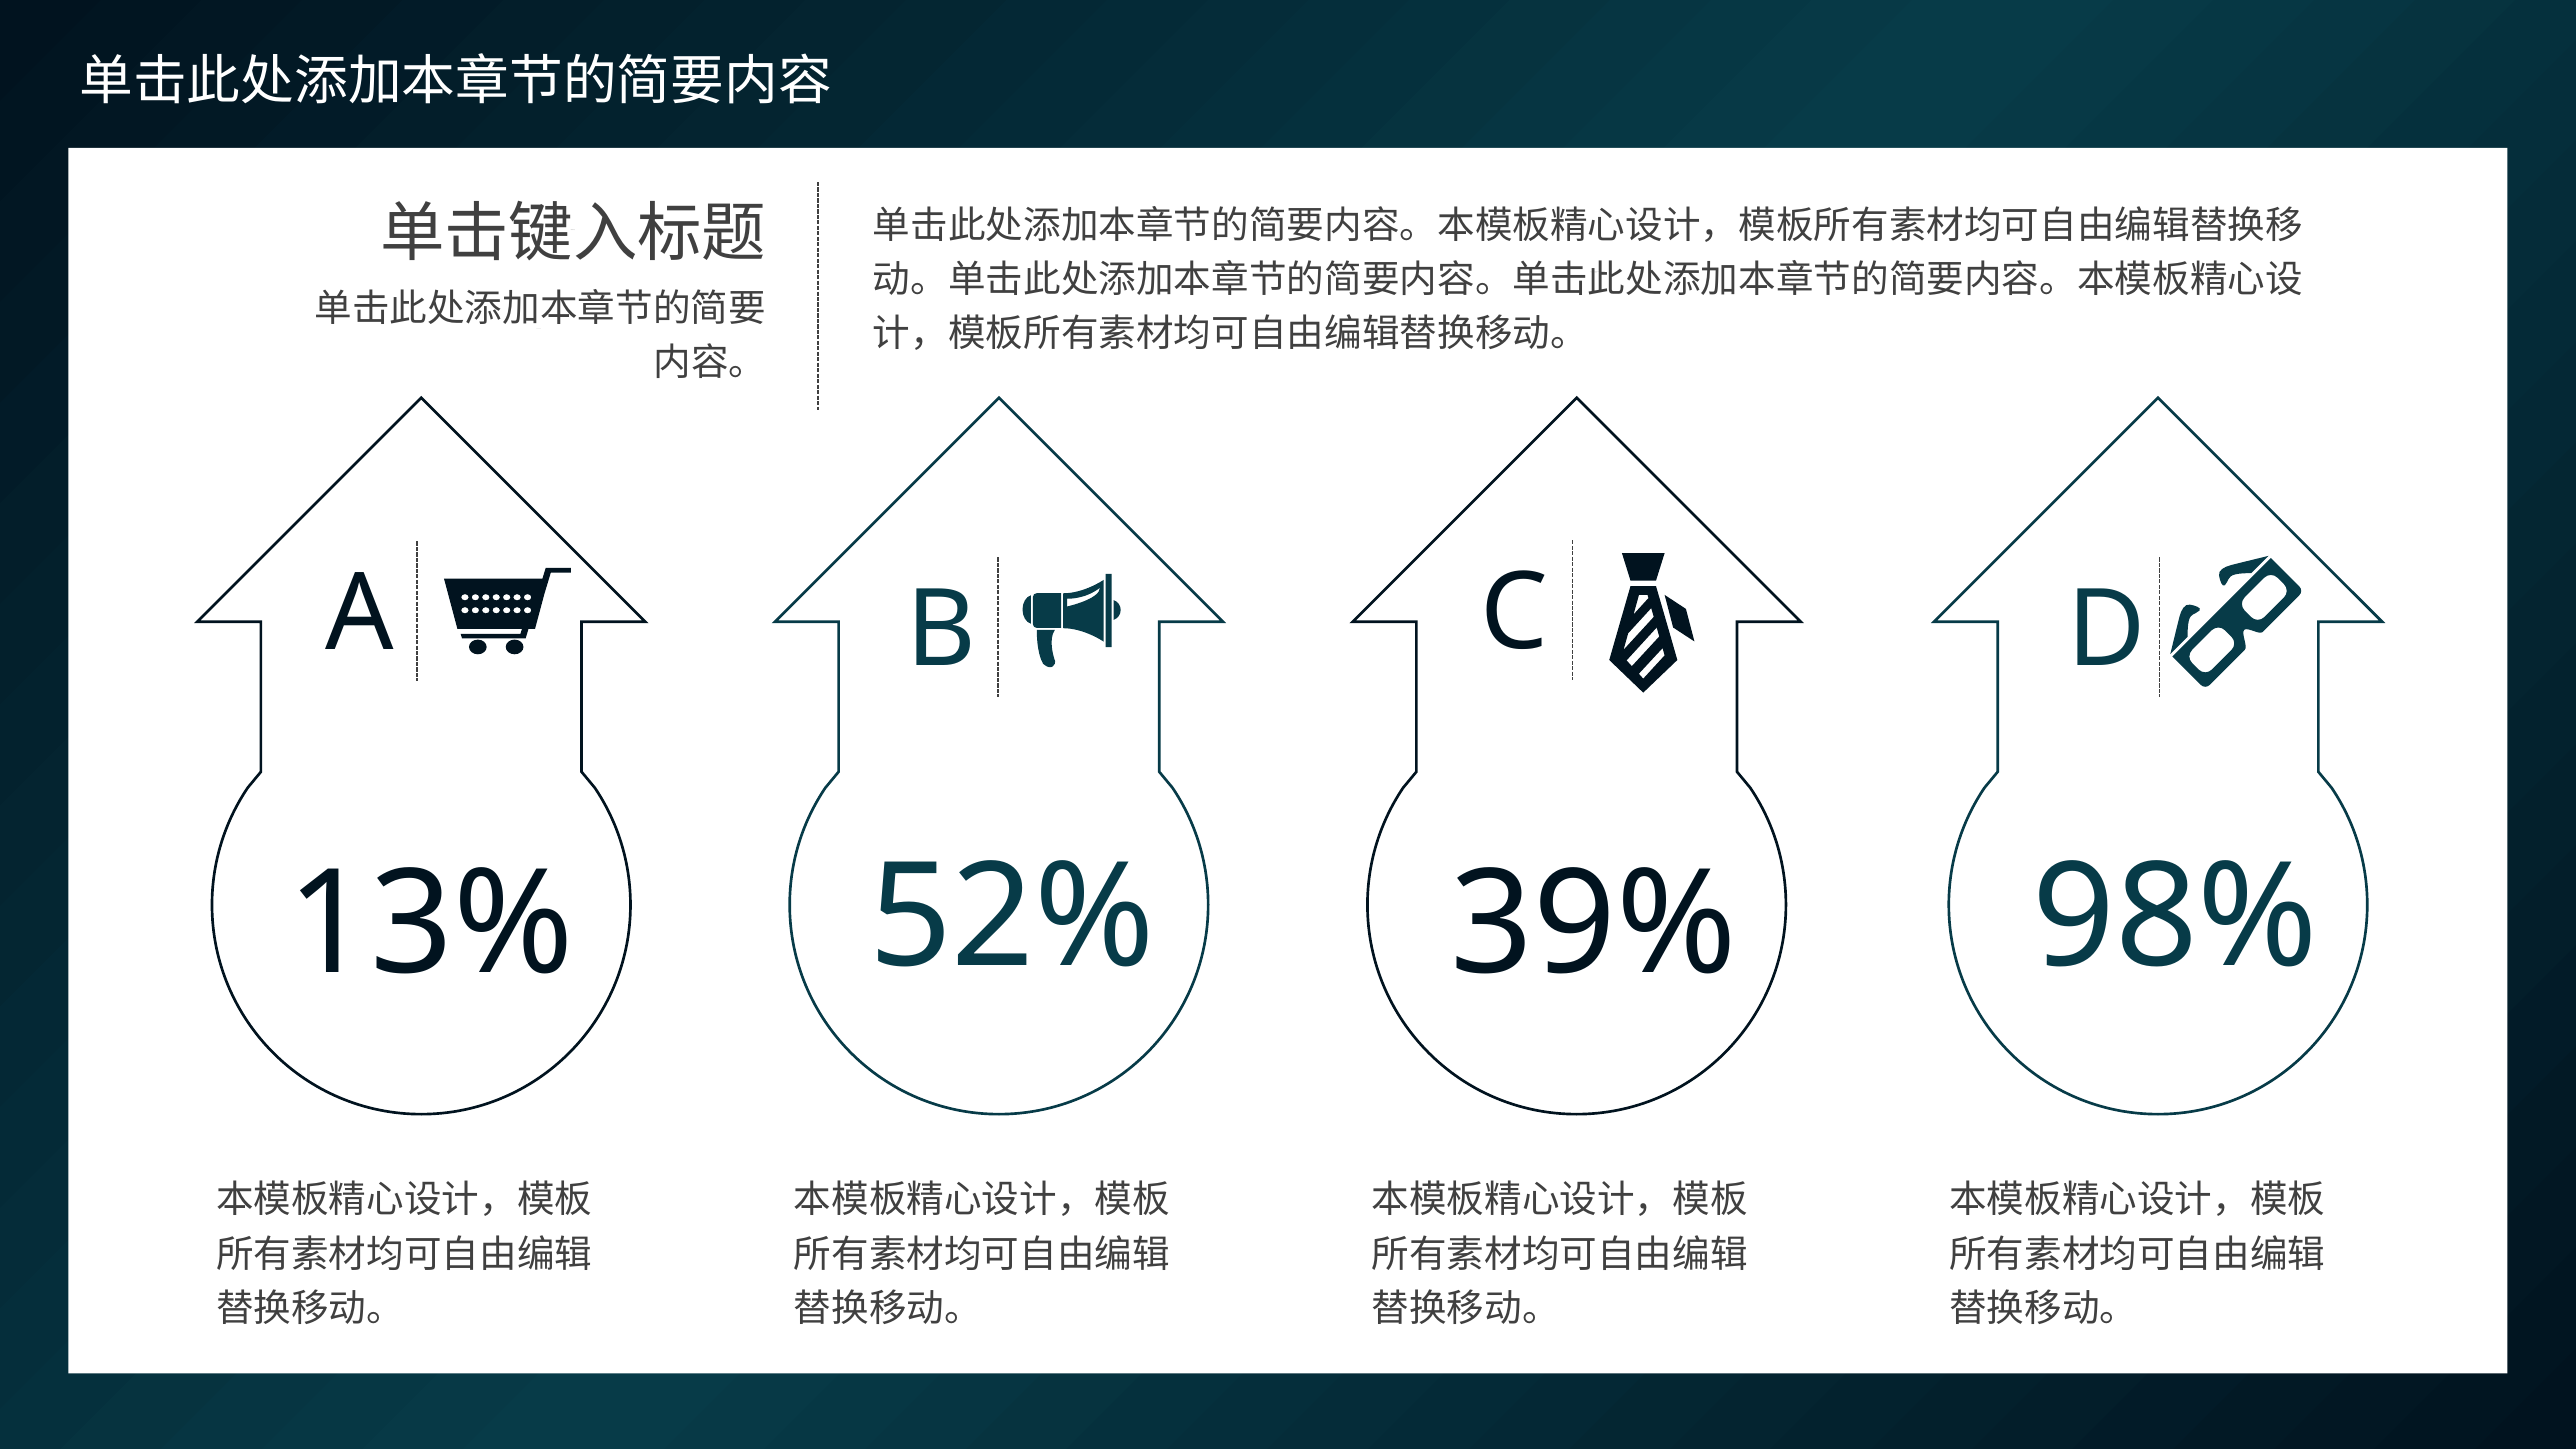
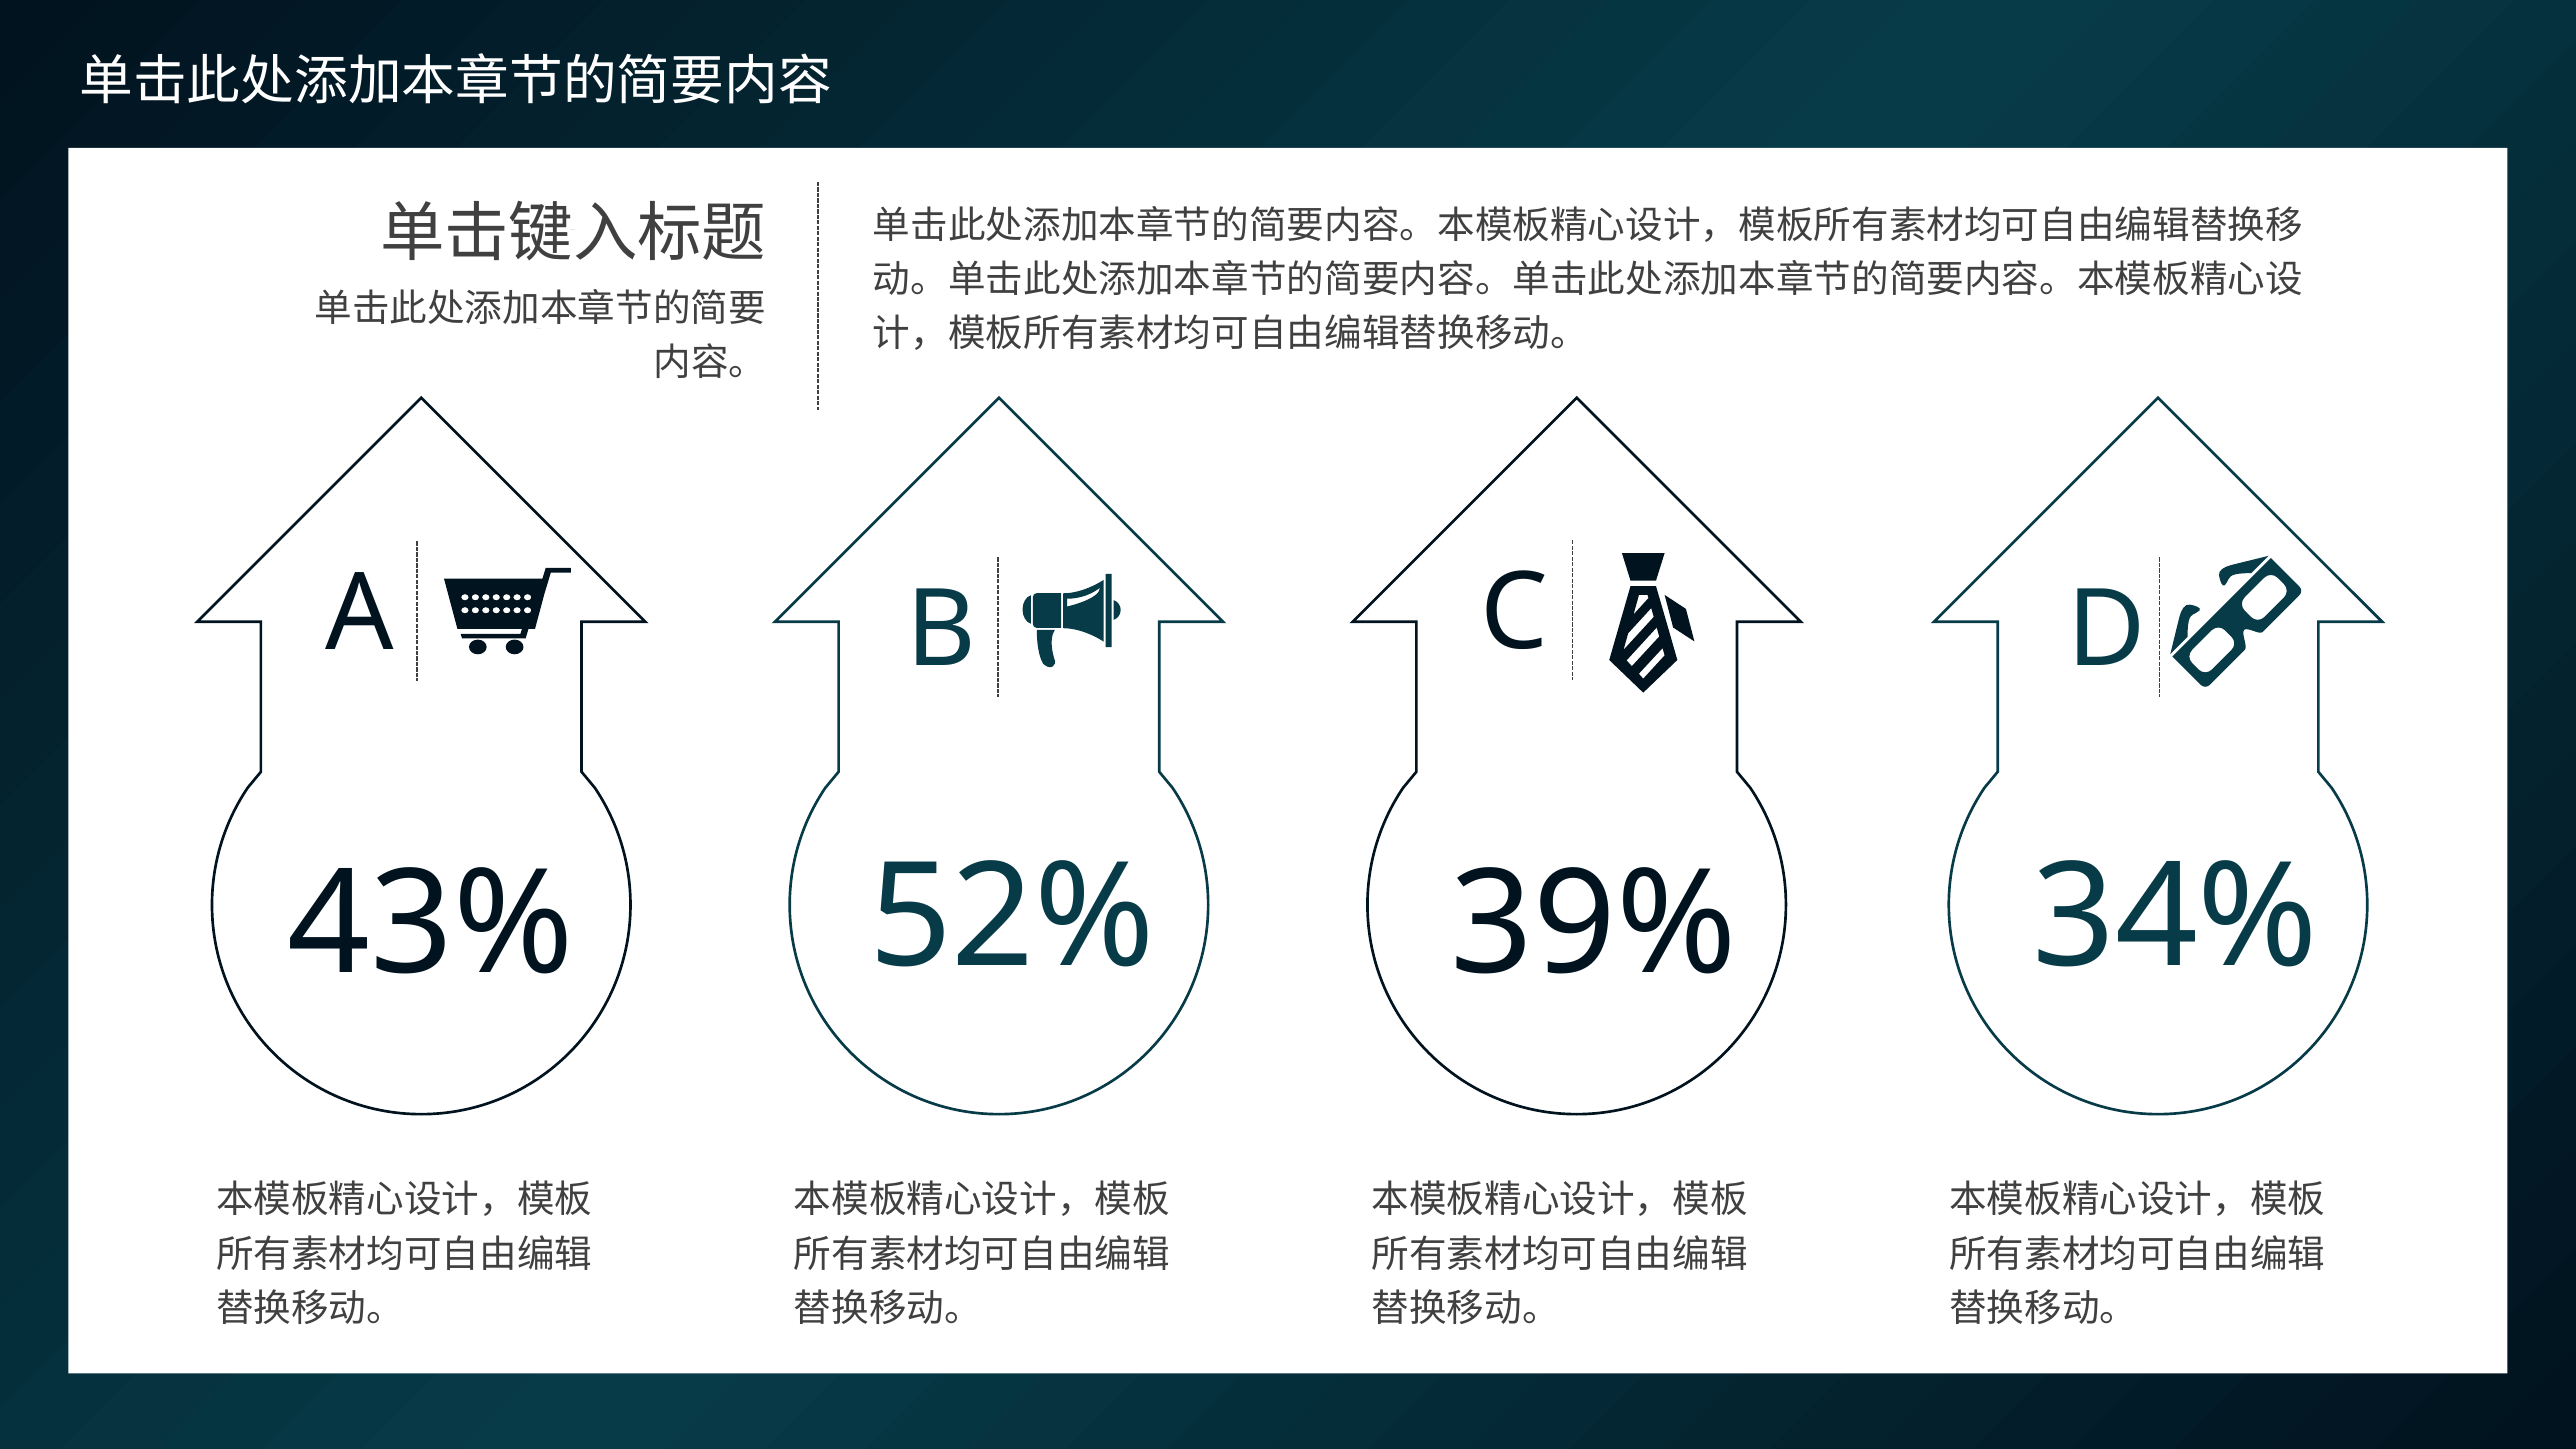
13%: 13% -> 43% (431, 925)
98%: 98% -> 34% (2175, 917)
